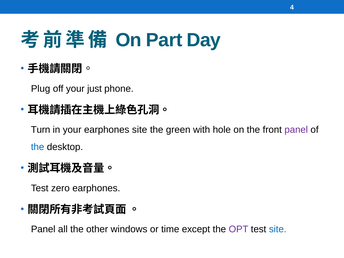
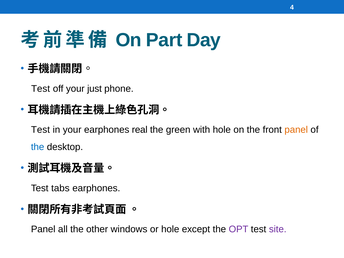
Plug: Plug -> Test (41, 89)
Turn: Turn -> Test (40, 130)
earphones site: site -> real (140, 130)
panel colour: purple -> orange (296, 130)
zero: zero -> tabs (60, 188)
or time: time -> hole (170, 229)
site colour: blue -> purple (278, 229)
